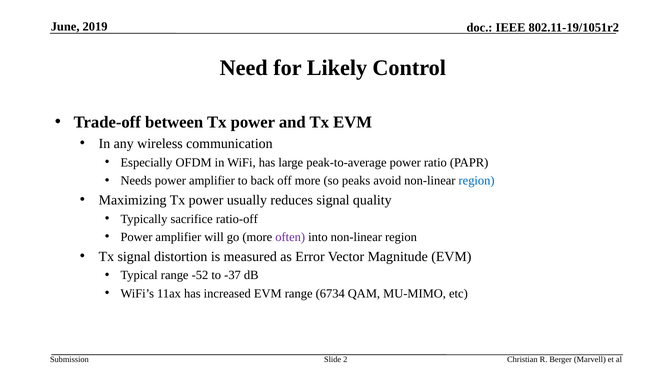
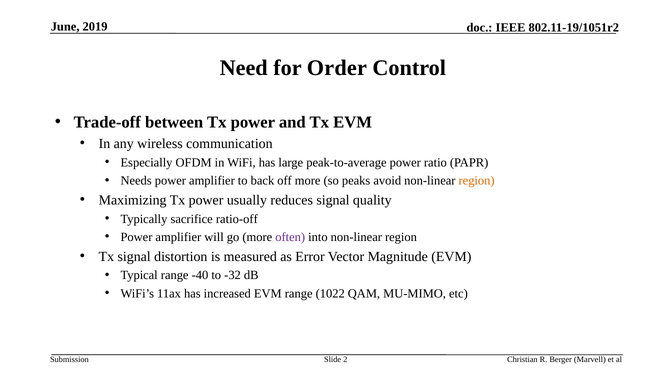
Likely: Likely -> Order (337, 68)
region colour: blue -> orange (477, 180)
-52: -52 -> -40 (200, 275)
-37: -37 -> -32 (233, 275)
6734: 6734 -> 1022 (330, 293)
